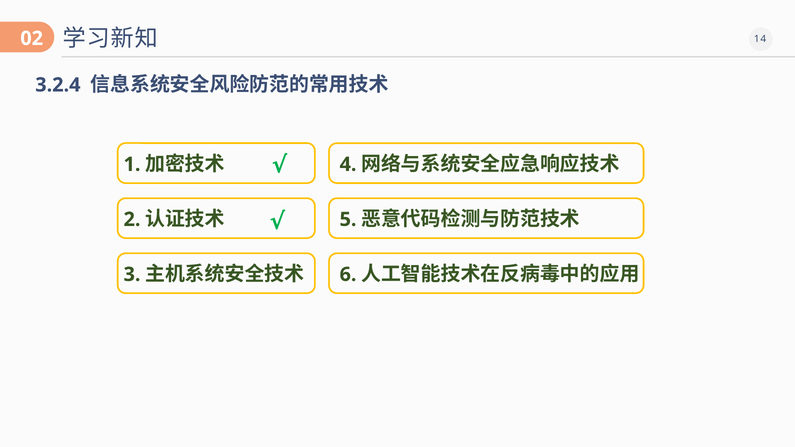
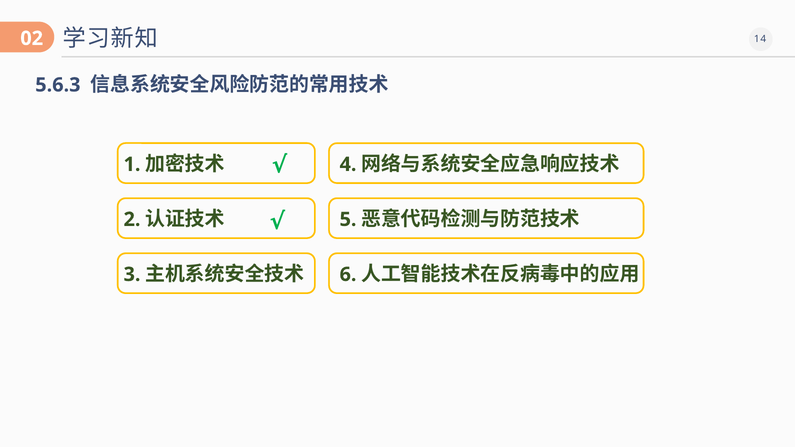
3.2.4: 3.2.4 -> 5.6.3 (58, 85)
